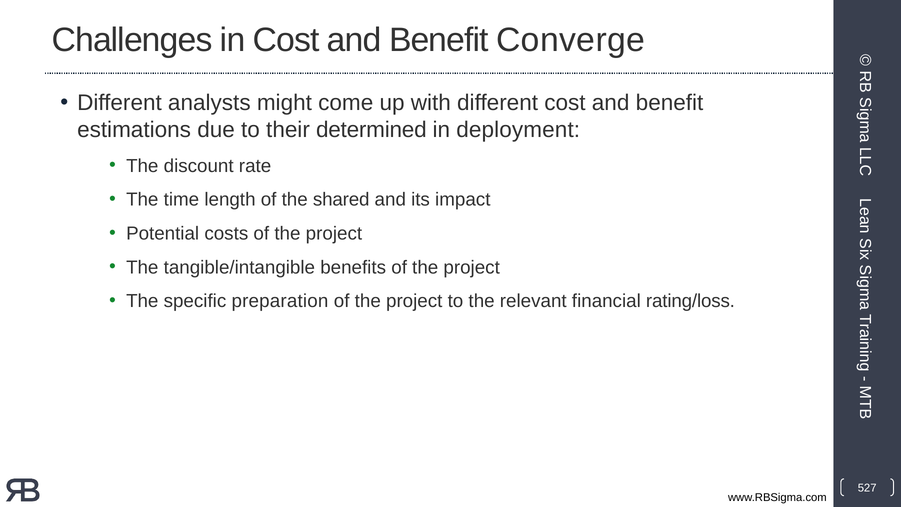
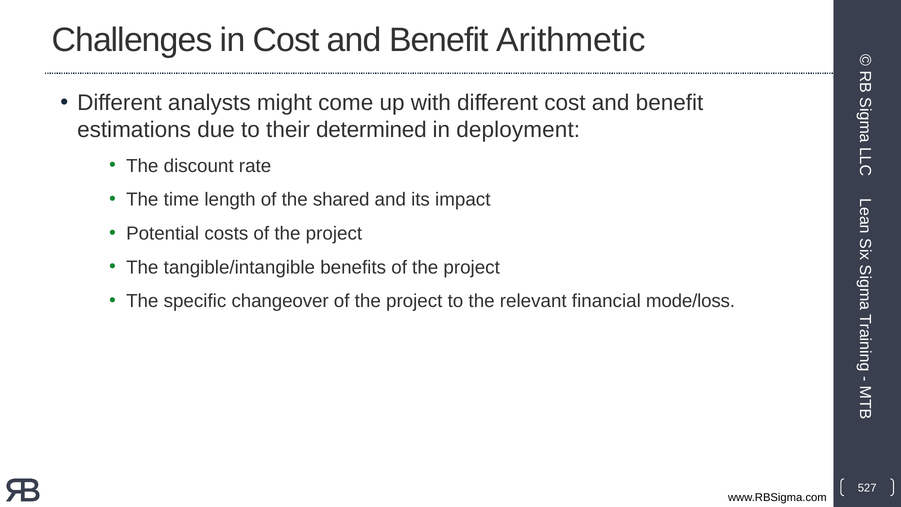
Converge: Converge -> Arithmetic (571, 40)
preparation: preparation -> changeover (280, 301)
rating/loss: rating/loss -> mode/loss (690, 301)
